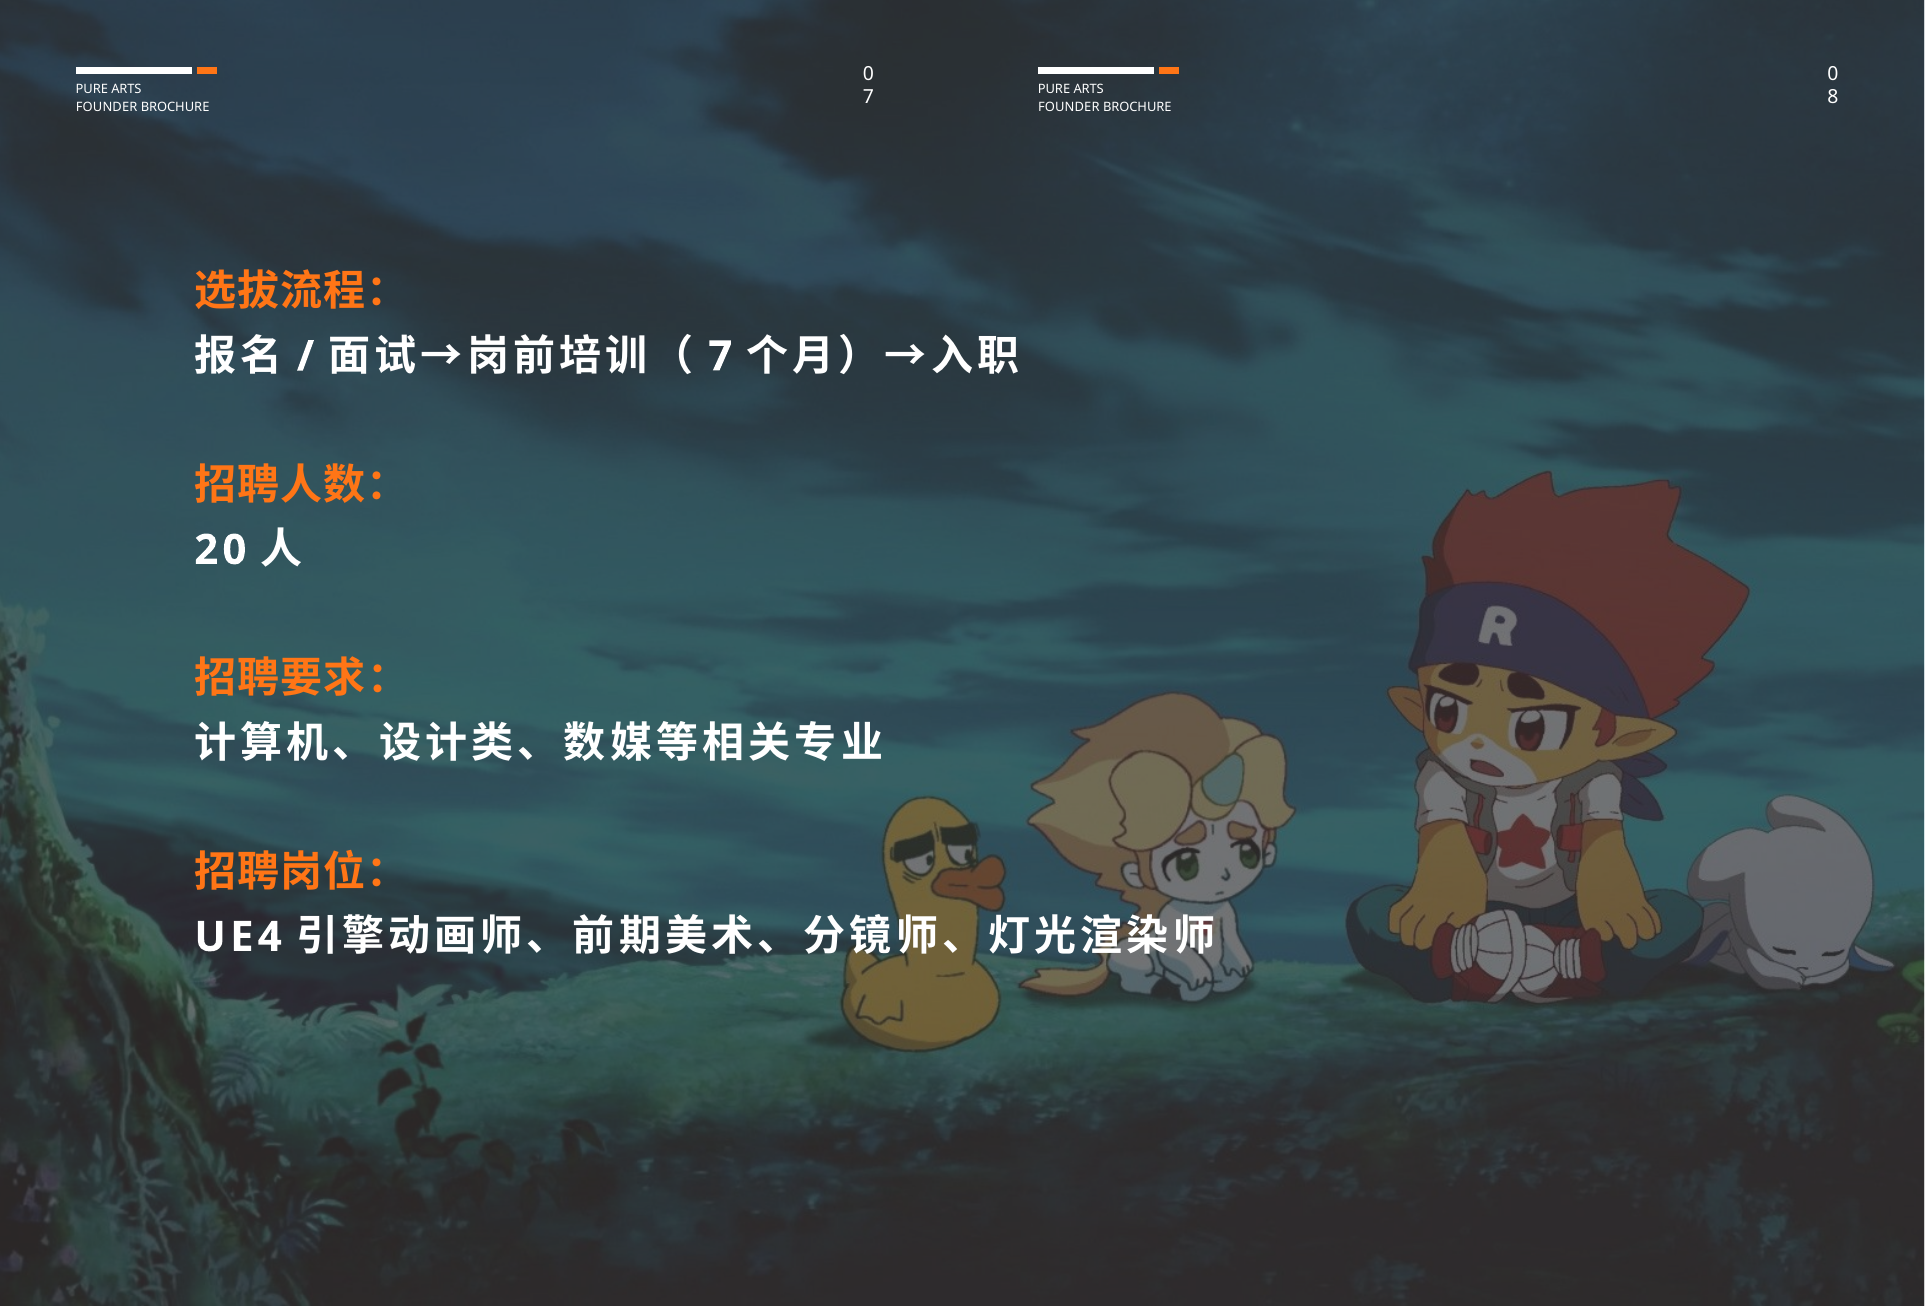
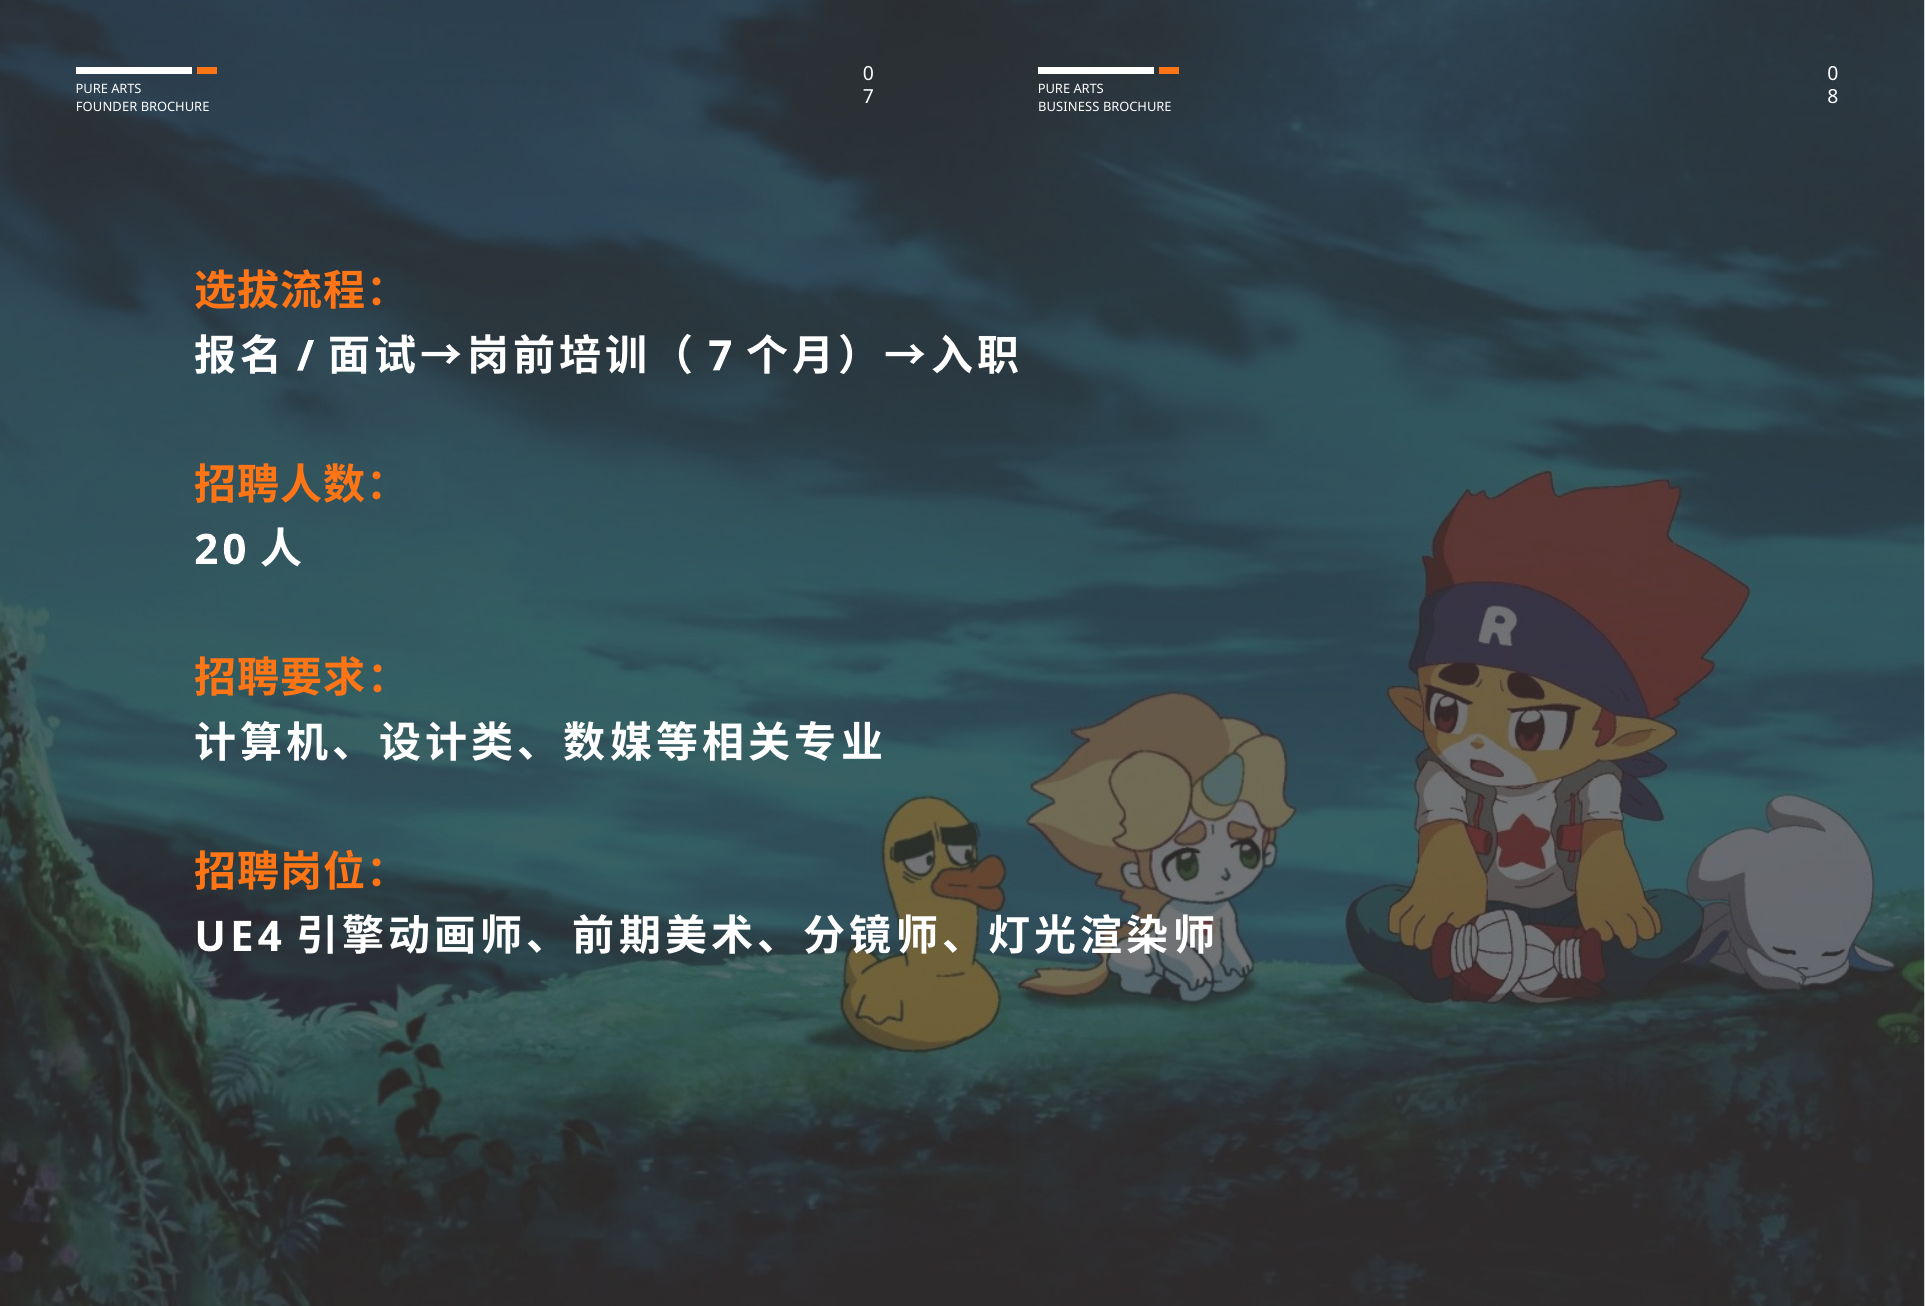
FOUNDER: FOUNDER -> BUSINESS (1069, 107)
